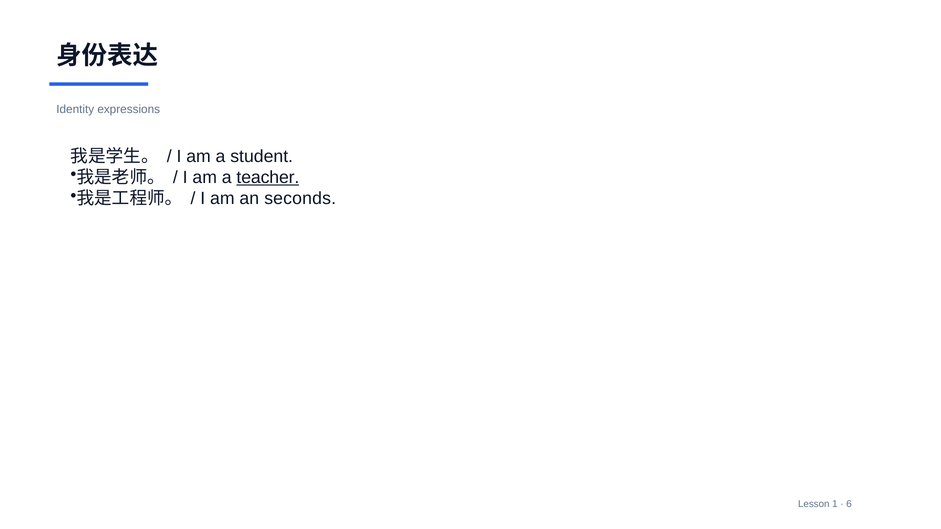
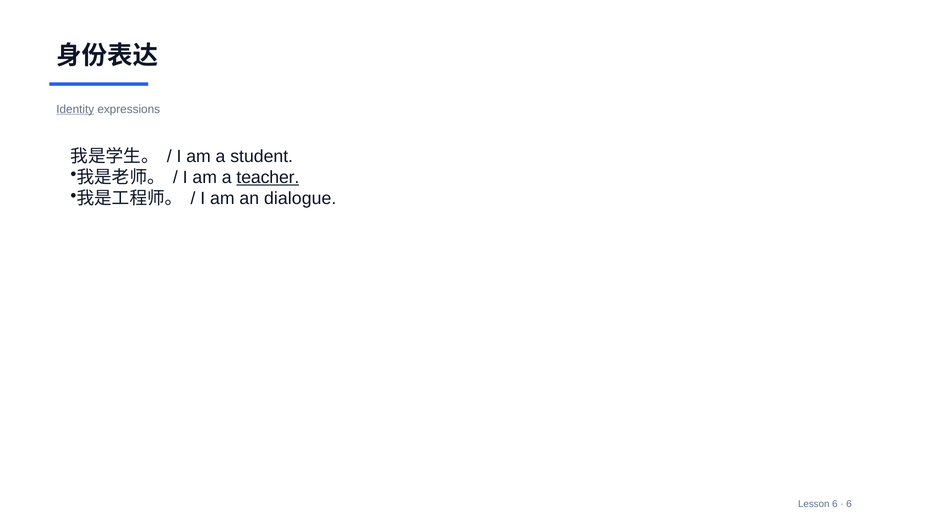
Identity underline: none -> present (75, 109)
seconds: seconds -> dialogue (300, 199)
Lesson 1: 1 -> 6 (835, 504)
